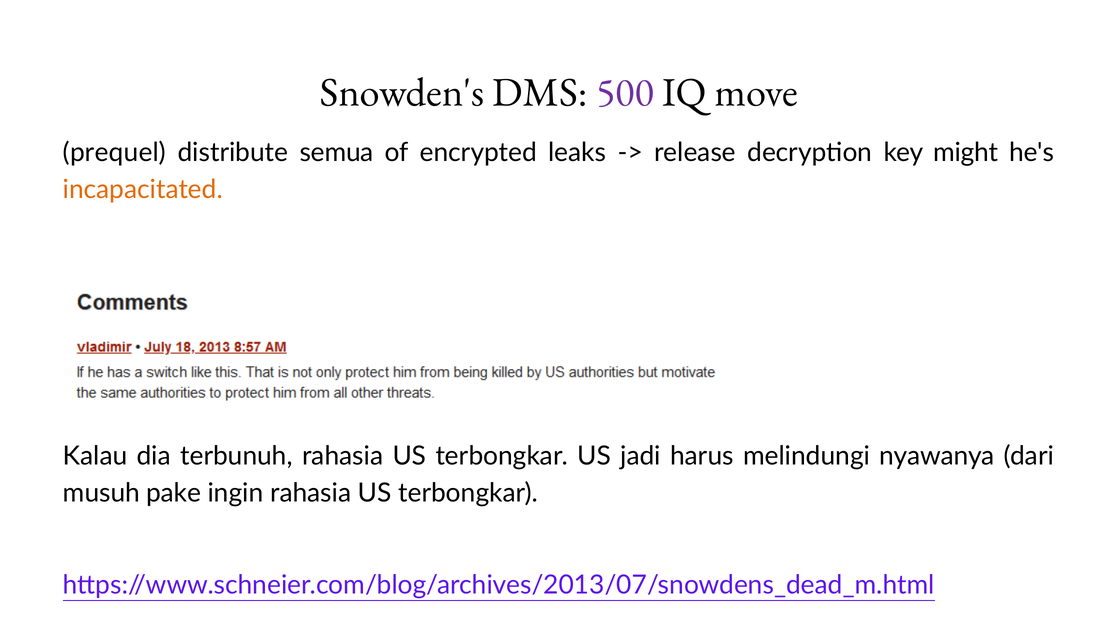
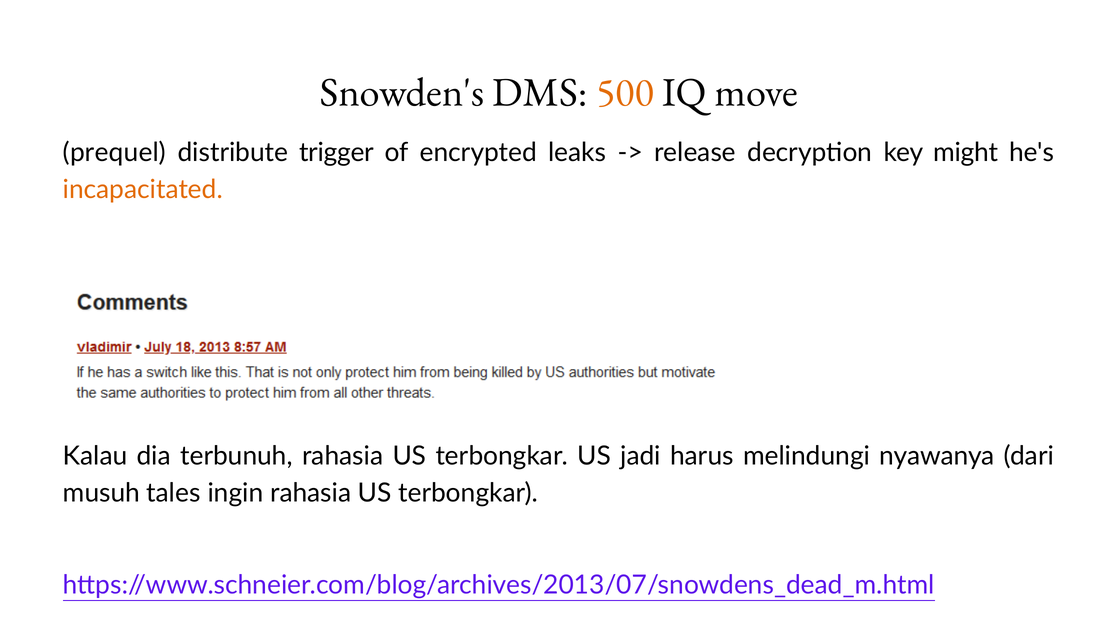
500 colour: purple -> orange (625, 92)
semua: semua -> trigger (337, 153)
pake: pake -> tales (173, 493)
